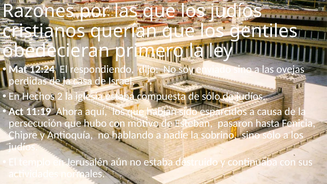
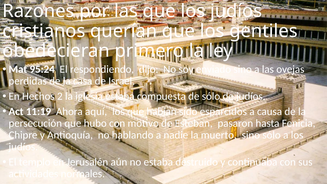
12:24: 12:24 -> 95:24 (42, 69)
sobrino: sobrino -> muerto (219, 135)
